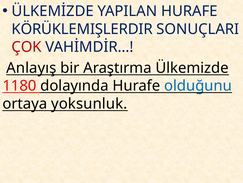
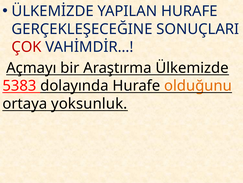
KÖRÜKLEMIŞLERDIR: KÖRÜKLEMIŞLERDIR -> GERÇEKLEŞECEĞINE (82, 29)
Anlayış: Anlayış -> Açmayı (31, 68)
1180: 1180 -> 5383 (19, 86)
olduğunu colour: blue -> orange (198, 86)
